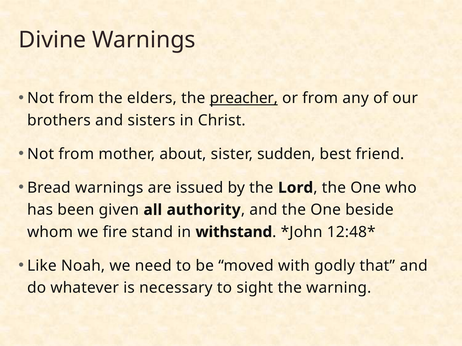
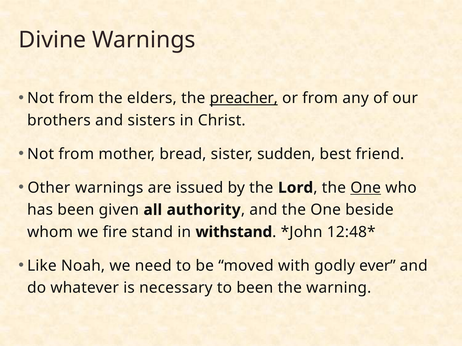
about: about -> bread (183, 154)
Bread: Bread -> Other (49, 188)
One underline: none -> present (366, 188)
that: that -> ever (377, 266)
to sight: sight -> been (255, 288)
